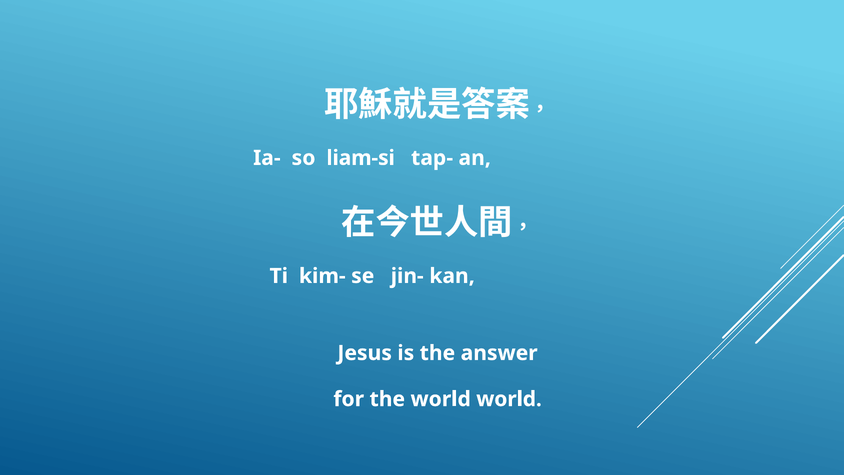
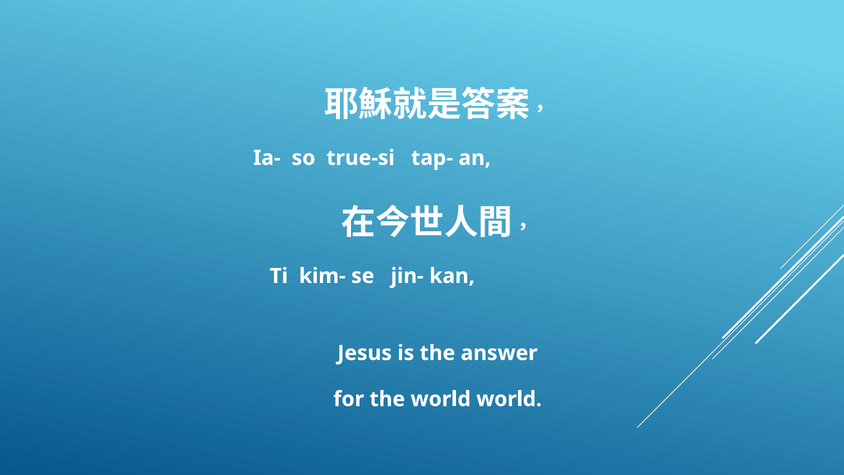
liam-si: liam-si -> true-si (361, 158)
